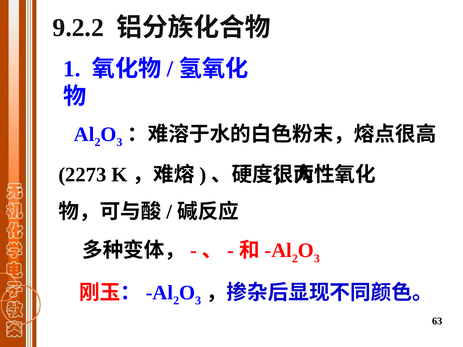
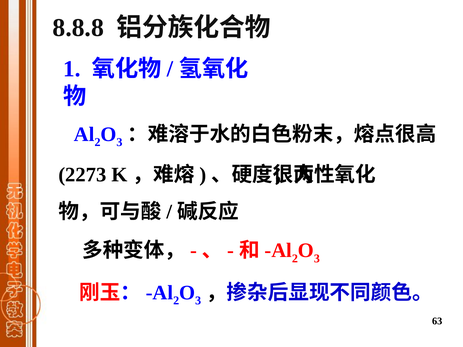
9.2.2: 9.2.2 -> 8.8.8 (78, 28)
